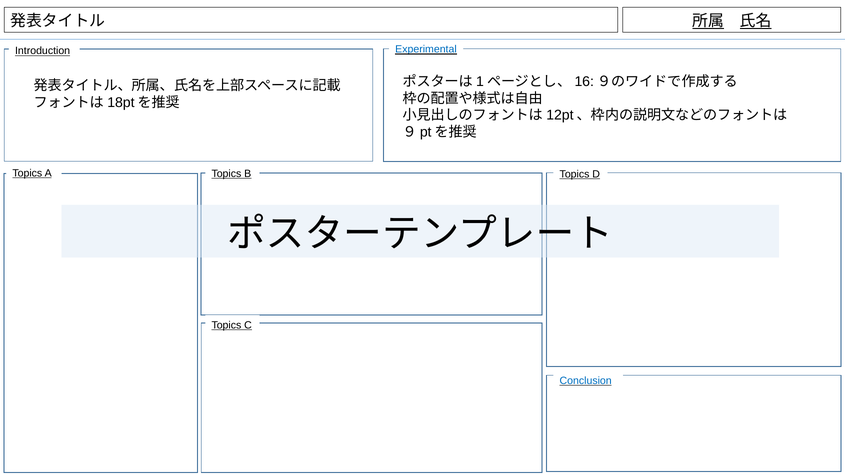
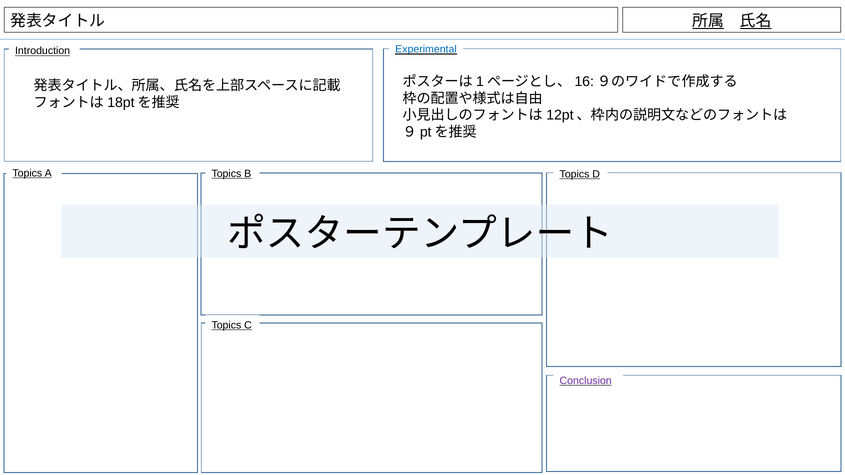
Conclusion colour: blue -> purple (586, 381)
